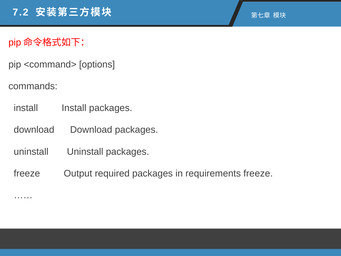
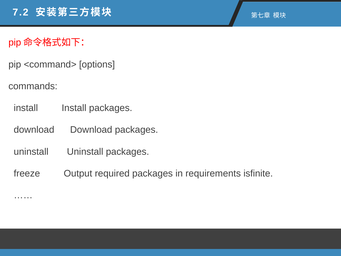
requirements freeze: freeze -> isfinite (258, 173)
